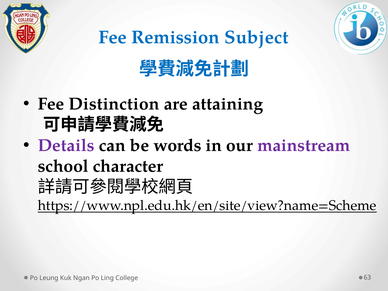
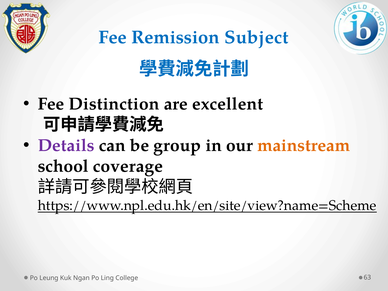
attaining: attaining -> excellent (228, 104)
words: words -> group (177, 145)
mainstream colour: purple -> orange (304, 145)
character: character -> coverage (128, 166)
